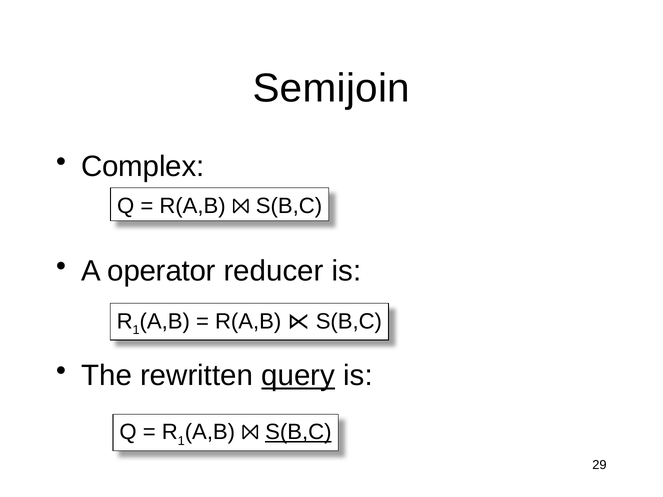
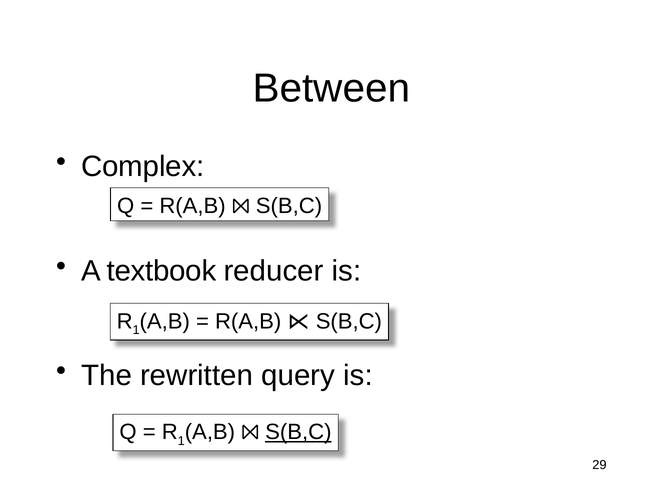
Semijoin: Semijoin -> Between (331, 88)
operator: operator -> textbook (162, 271)
query underline: present -> none (298, 376)
